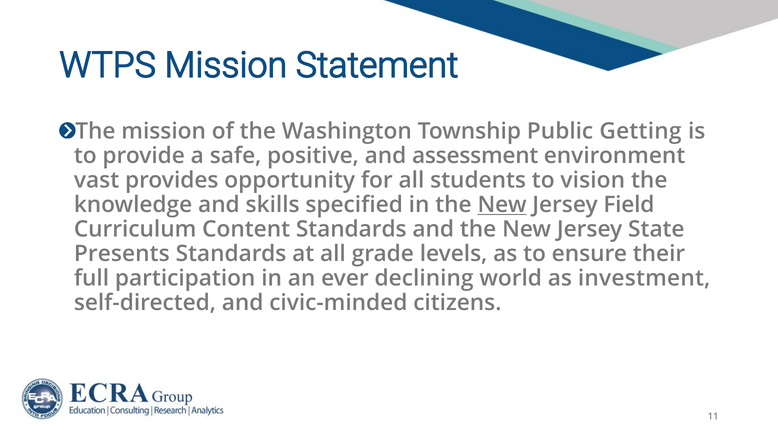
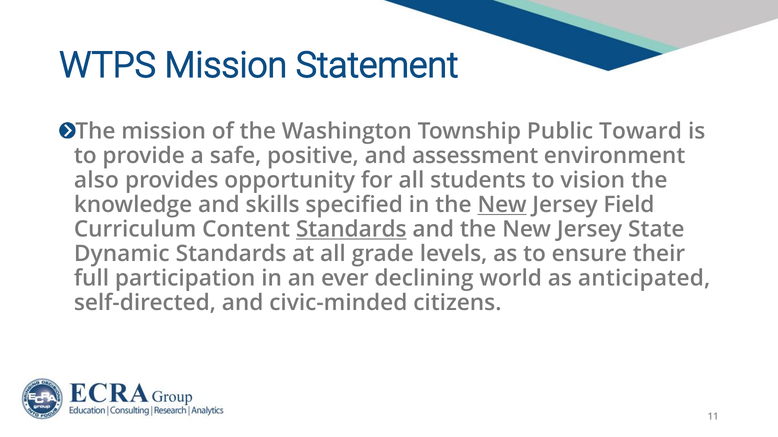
Getting: Getting -> Toward (641, 132)
vast: vast -> also (96, 181)
Standards underline: none -> present (351, 230)
Presents: Presents -> Dynamic (122, 254)
investment: investment -> anticipated (644, 279)
